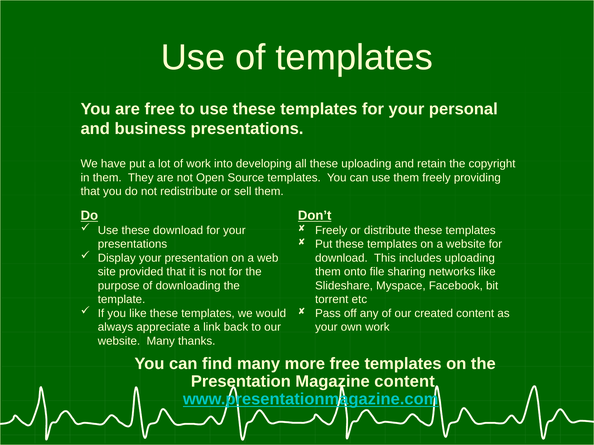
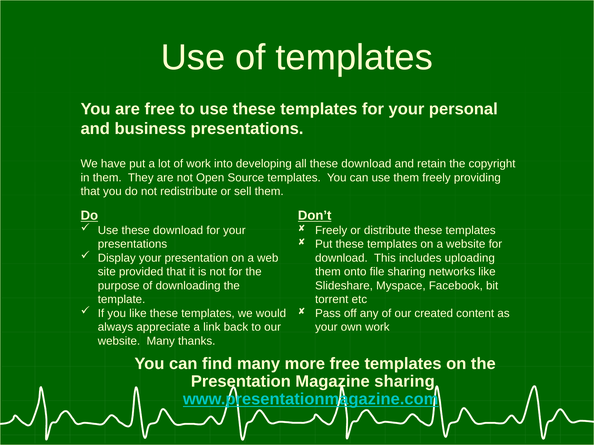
all these uploading: uploading -> download (366, 164)
Magazine content: content -> sharing (405, 382)
